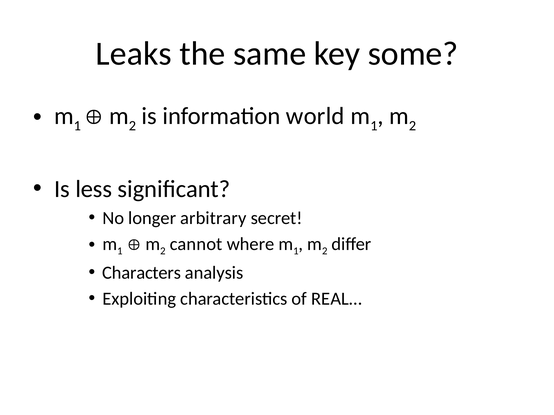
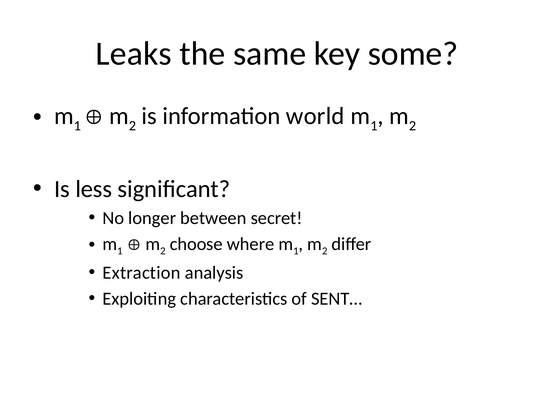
arbitrary: arbitrary -> between (213, 218)
cannot: cannot -> choose (196, 244)
Characters: Characters -> Extraction (142, 273)
REAL…: REAL… -> SENT… (337, 299)
